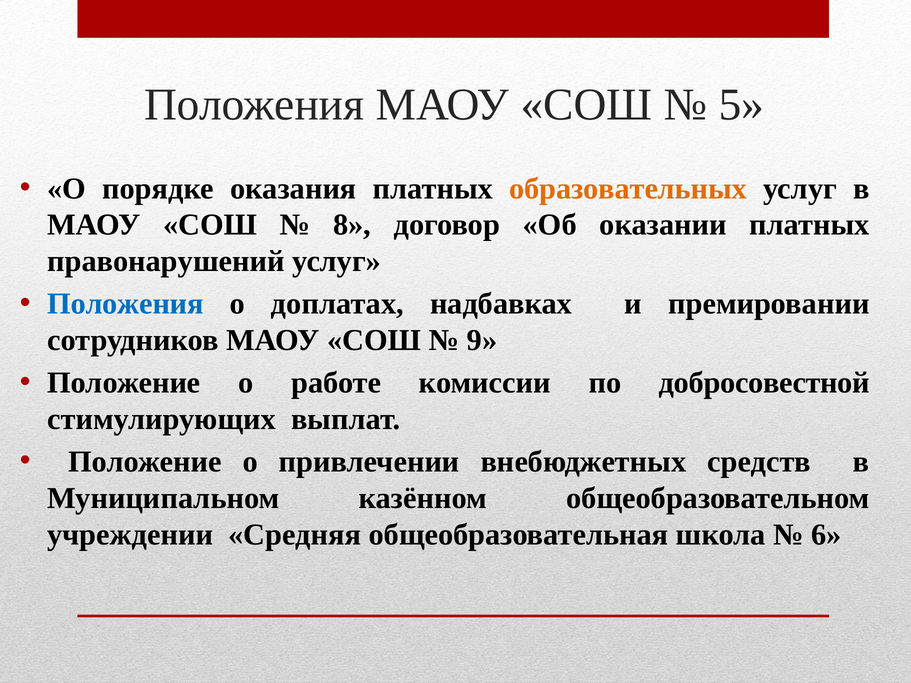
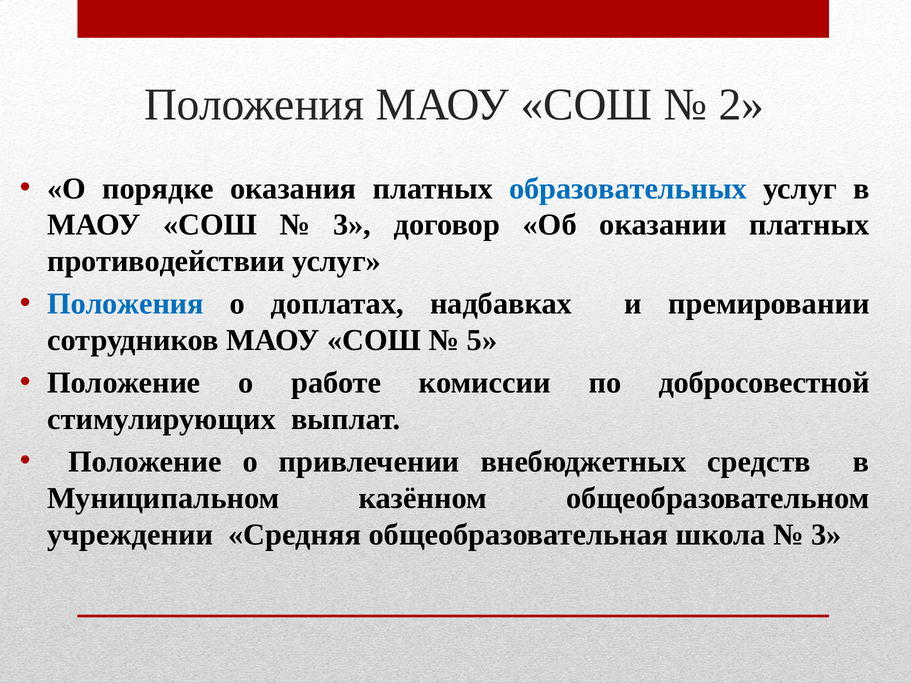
5: 5 -> 2 (741, 105)
образовательных colour: orange -> blue (628, 189)
8: 8 -> 3 (352, 225)
правонарушений: правонарушений -> противодействии (166, 261)
9: 9 -> 5 (482, 340)
6: 6 -> 3 (826, 535)
